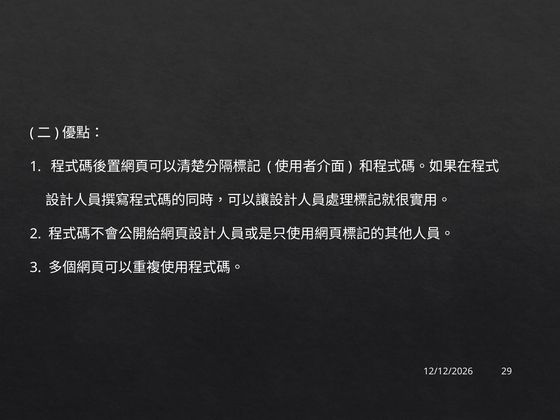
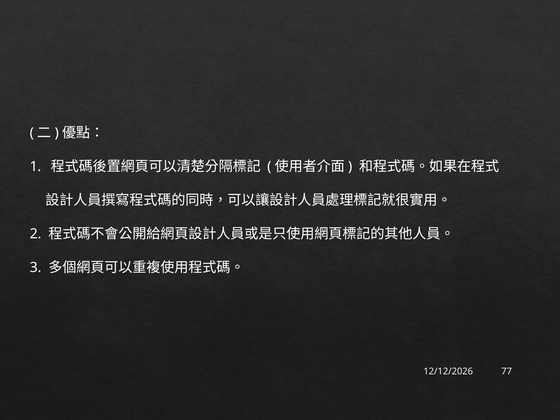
29: 29 -> 77 (507, 371)
